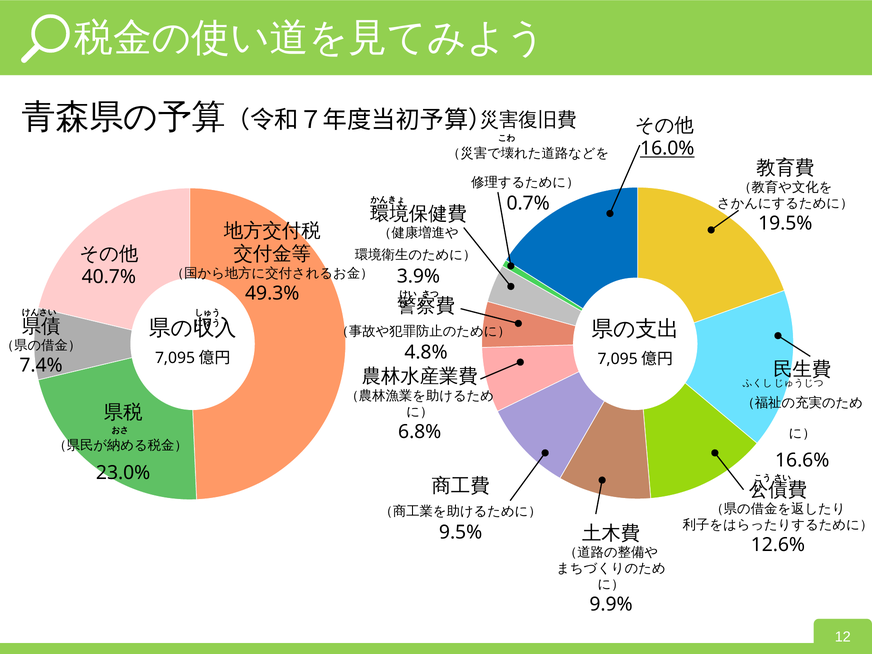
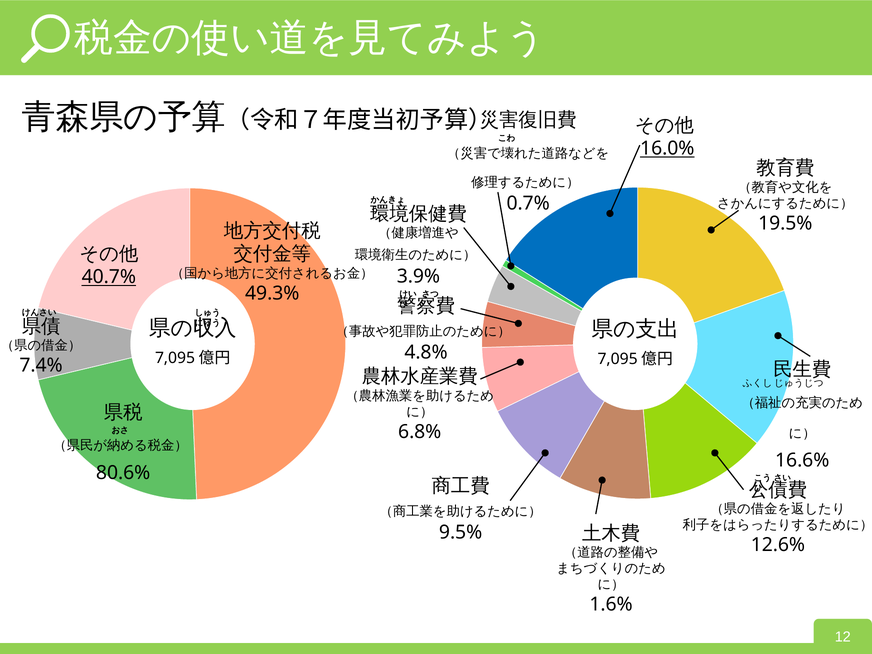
40.7% underline: none -> present (109, 277)
23.0%: 23.0% -> 80.6% (123, 473)
9.9%: 9.9% -> 1.6% (611, 604)
